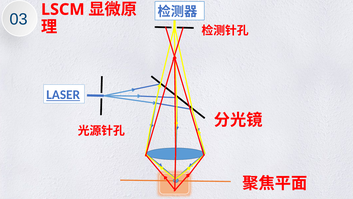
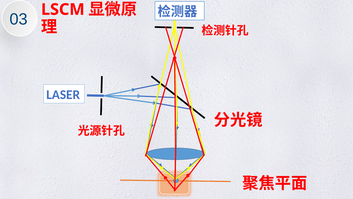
LASER underline: present -> none (63, 95)
